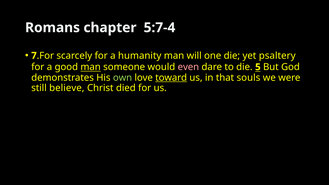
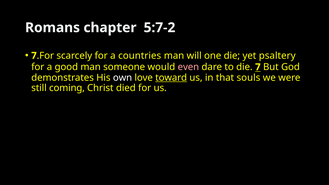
5:7-4: 5:7-4 -> 5:7-2 (159, 28)
humanity: humanity -> countries (140, 56)
man underline: present -> none (91, 67)
die 5: 5 -> 7 (258, 67)
own colour: light green -> white (123, 78)
believe: believe -> coming (67, 88)
